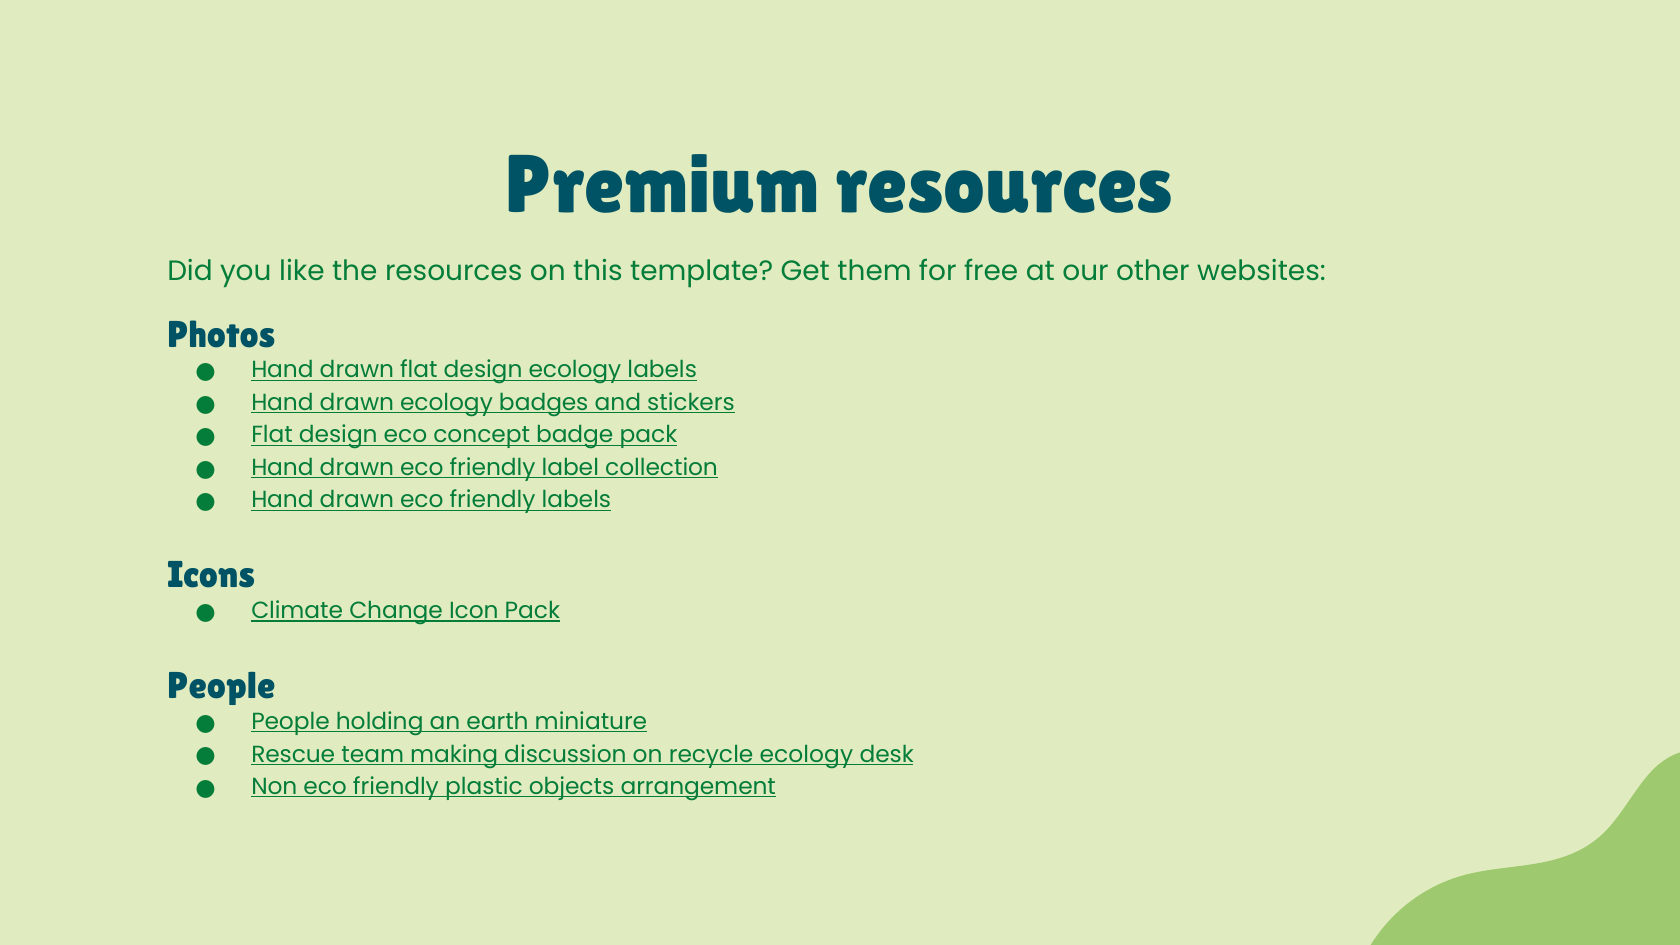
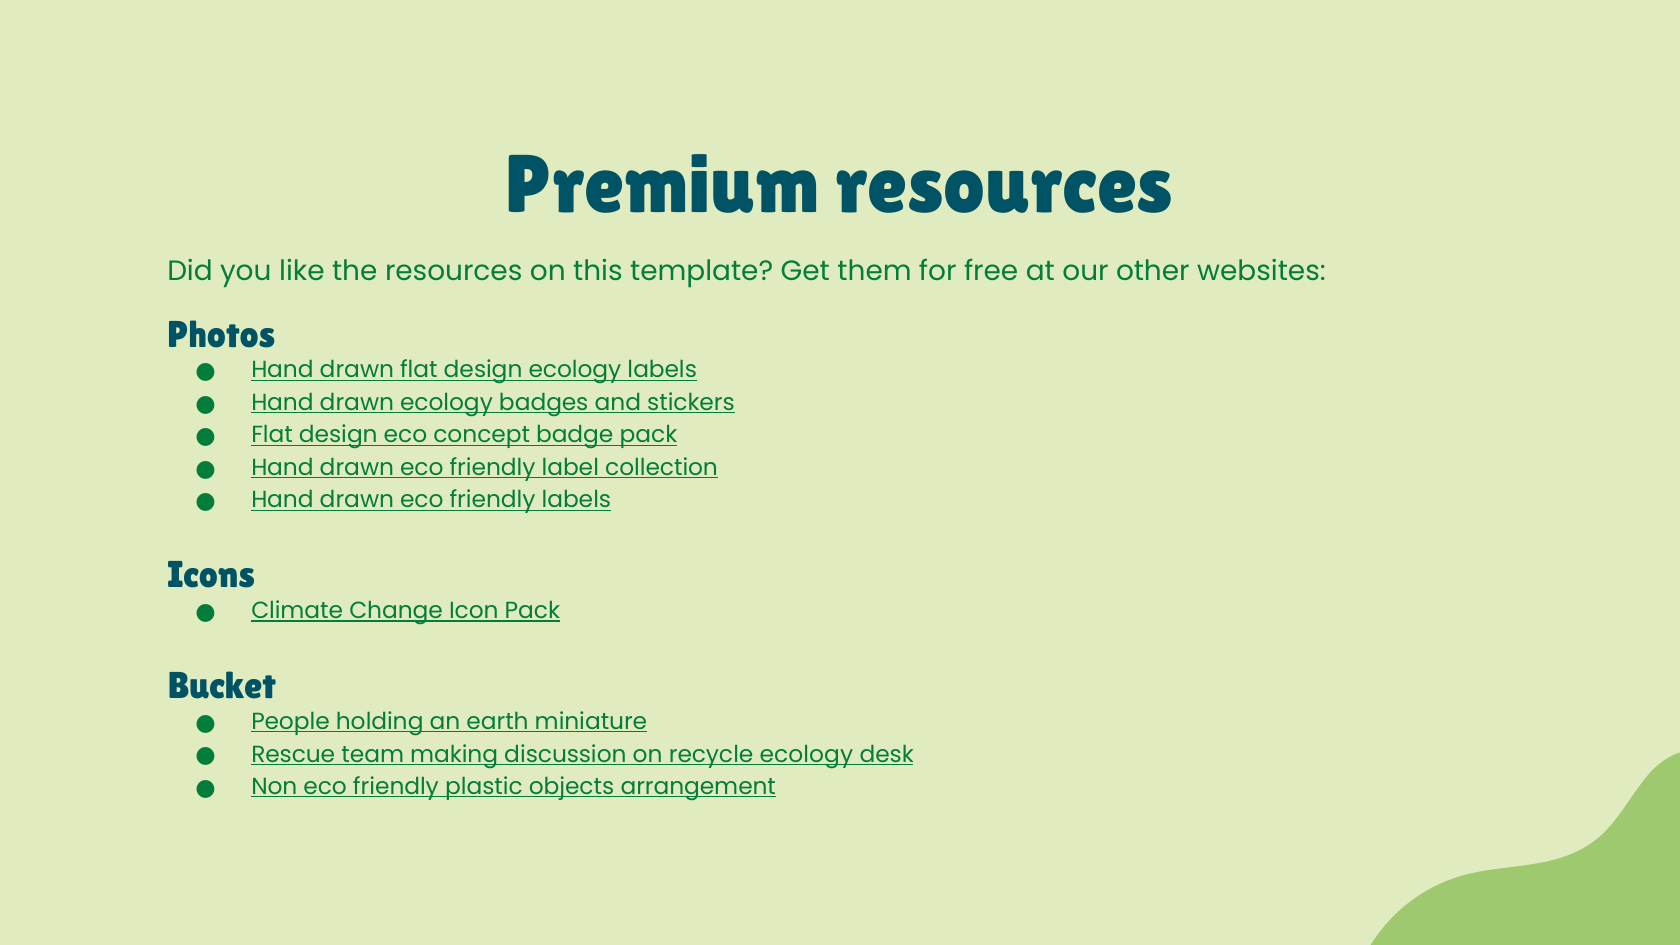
People: People -> Bucket (222, 686)
